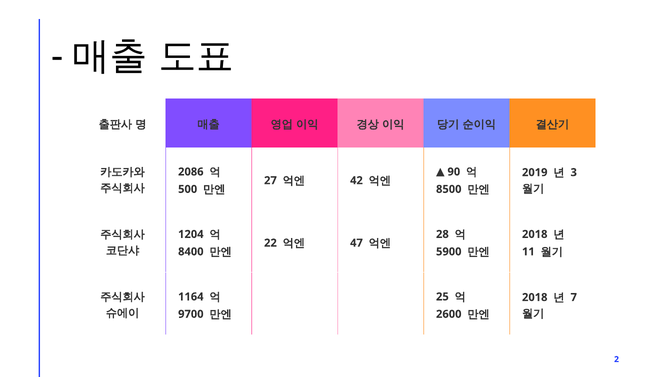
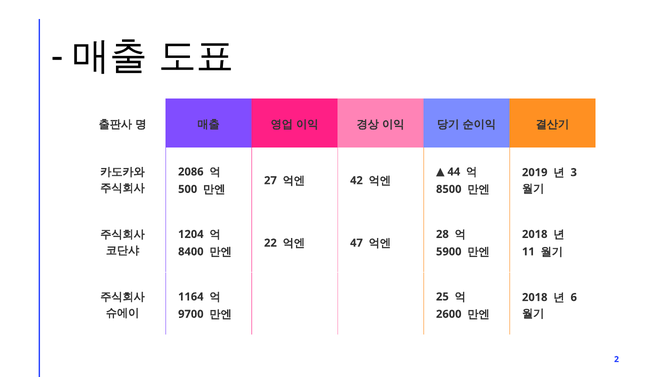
90: 90 -> 44 (454, 172)
7: 7 -> 6 (574, 297)
